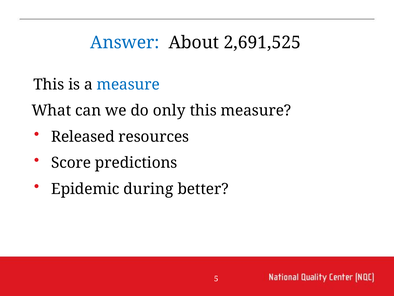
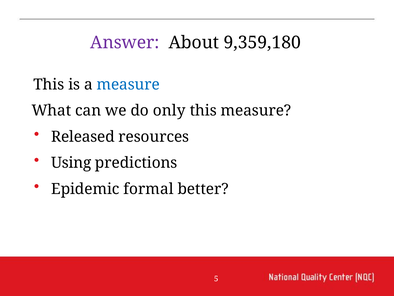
Answer colour: blue -> purple (125, 43)
2,691,525: 2,691,525 -> 9,359,180 (262, 43)
Score: Score -> Using (71, 163)
during: during -> formal (148, 189)
